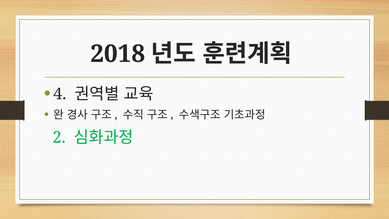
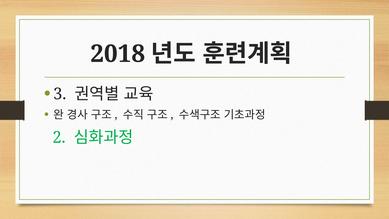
4: 4 -> 3 (60, 94)
